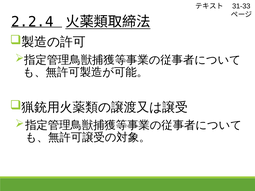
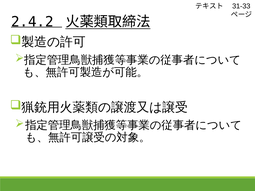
2.2.4: 2.2.4 -> 2.4.2 (32, 22)
